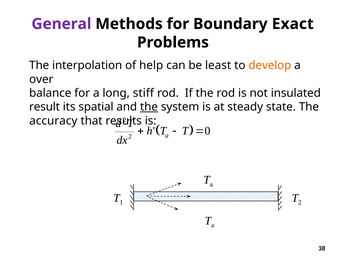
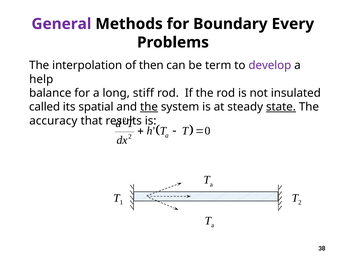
Exact: Exact -> Every (293, 24)
help: help -> then (151, 65)
least: least -> term (218, 65)
develop colour: orange -> purple (270, 65)
over: over -> help (41, 79)
result: result -> called (45, 107)
state underline: none -> present (281, 107)
